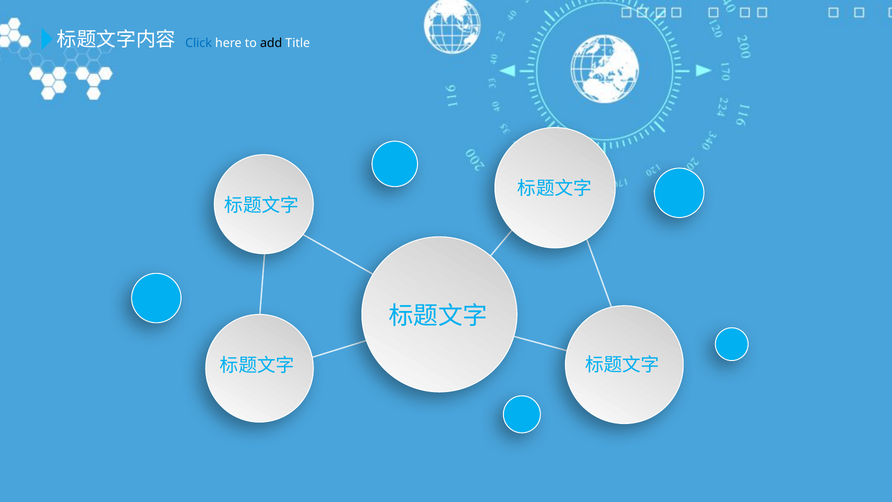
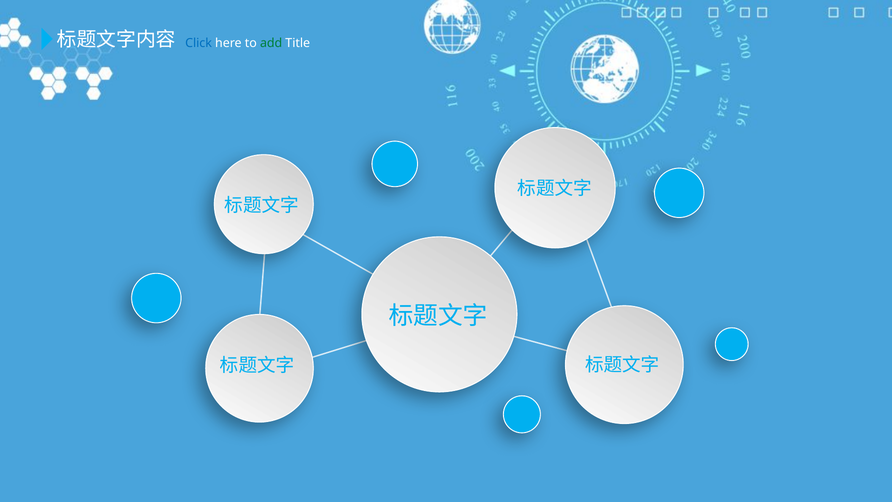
add colour: black -> green (271, 43)
